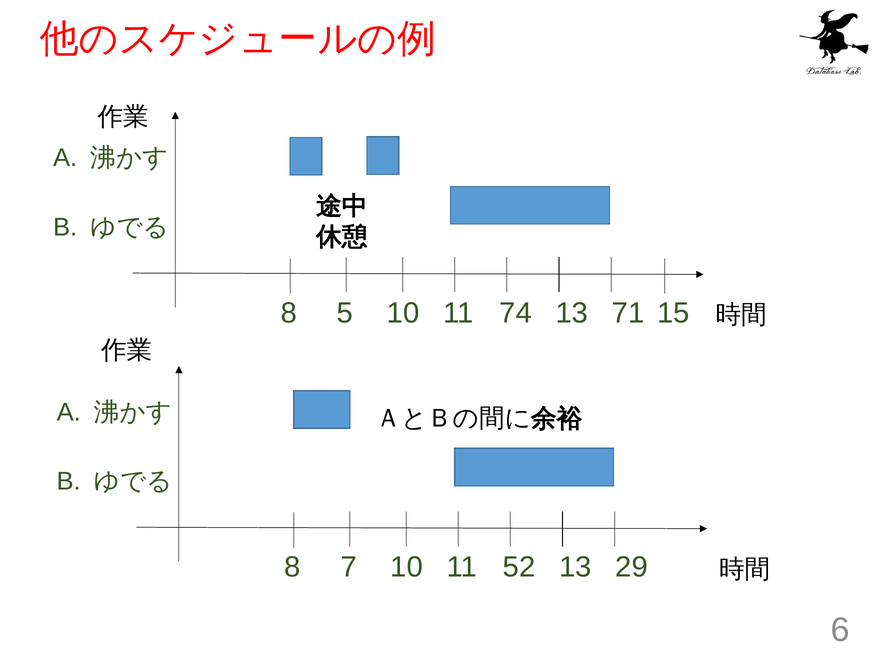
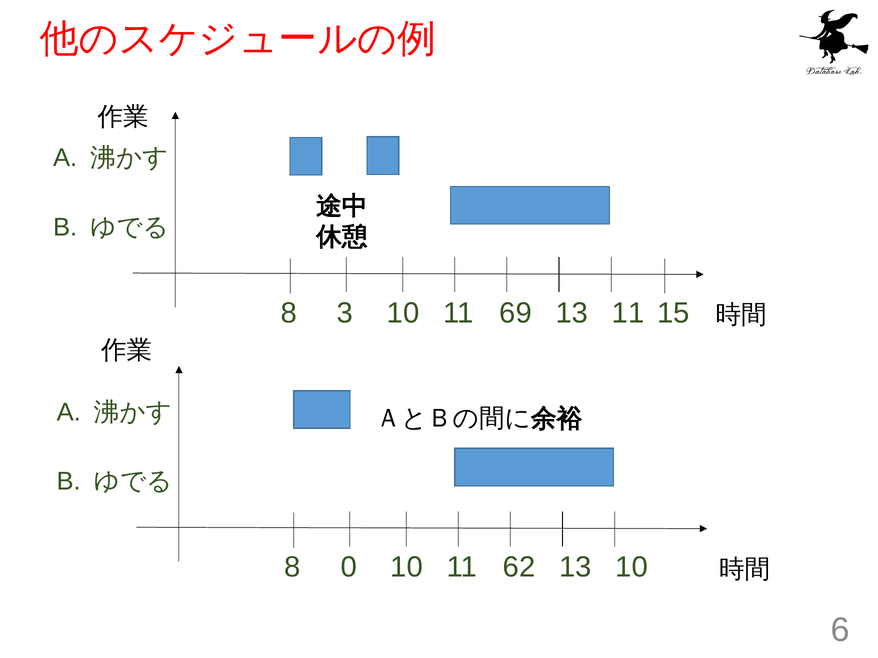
5: 5 -> 3 (345, 313)
74: 74 -> 69 (516, 313)
13 71: 71 -> 11 (628, 313)
7: 7 -> 0 (349, 568)
52: 52 -> 62 (519, 568)
13 29: 29 -> 10 (632, 568)
